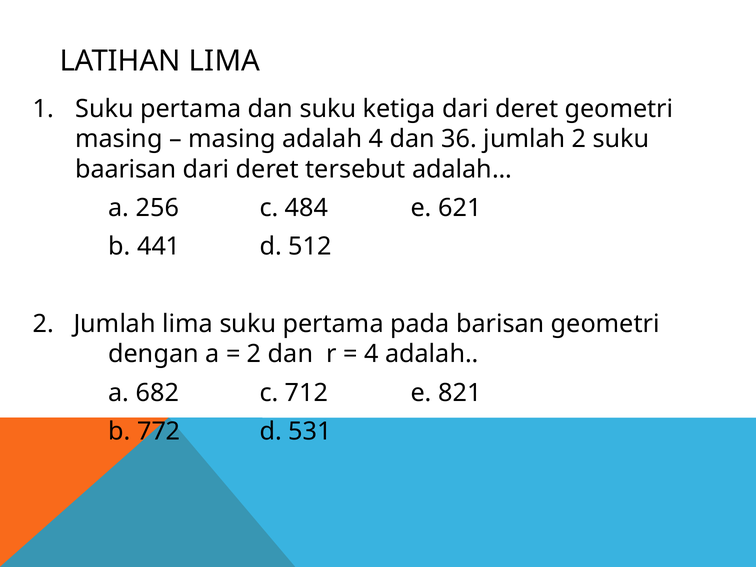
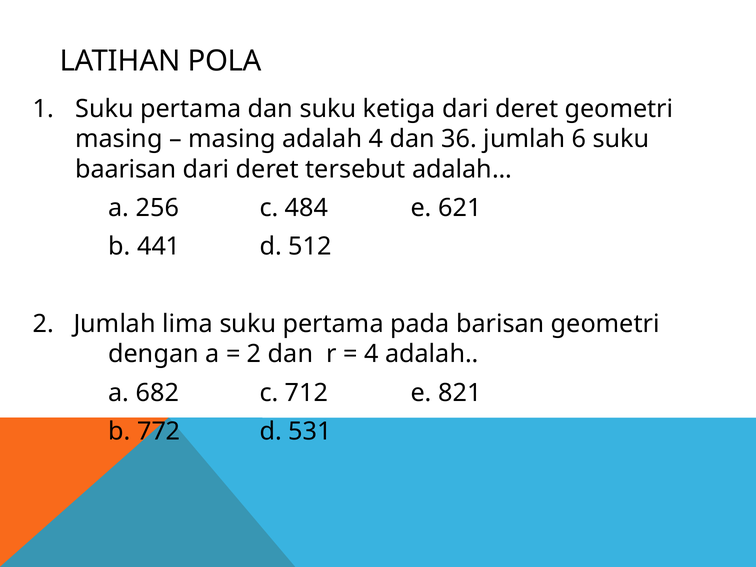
LATIHAN LIMA: LIMA -> POLA (225, 61)
jumlah 2: 2 -> 6 (579, 139)
